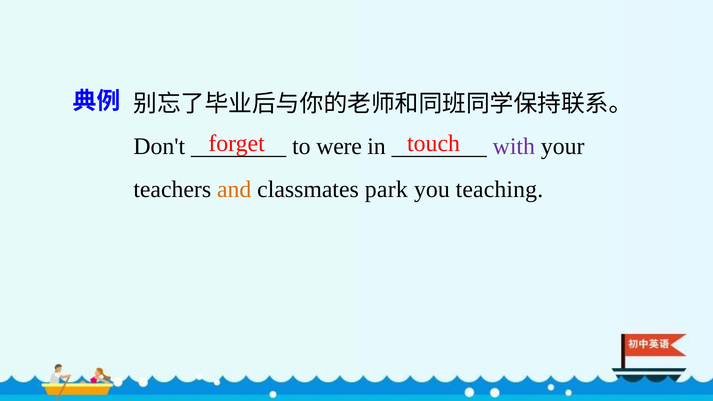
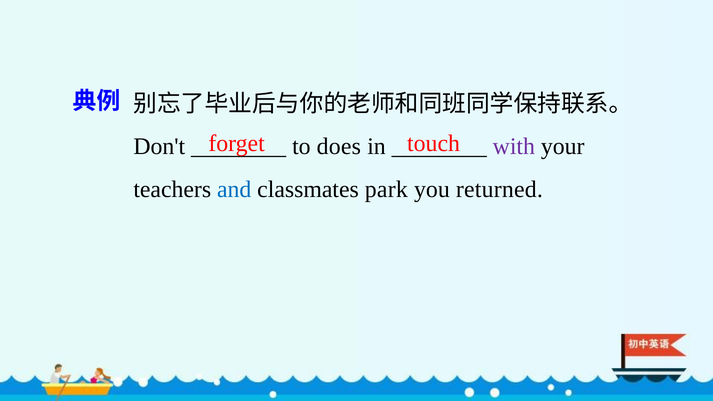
were: were -> does (339, 147)
and colour: orange -> blue (234, 189)
teaching: teaching -> returned (499, 189)
